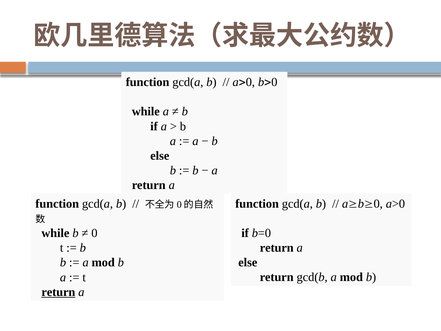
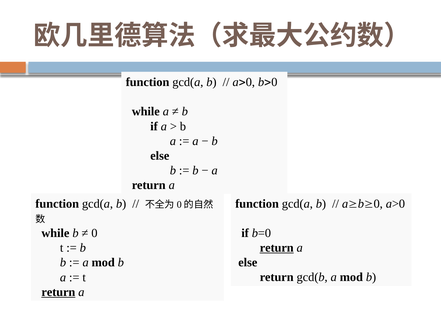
return underline: none -> present (277, 248)
